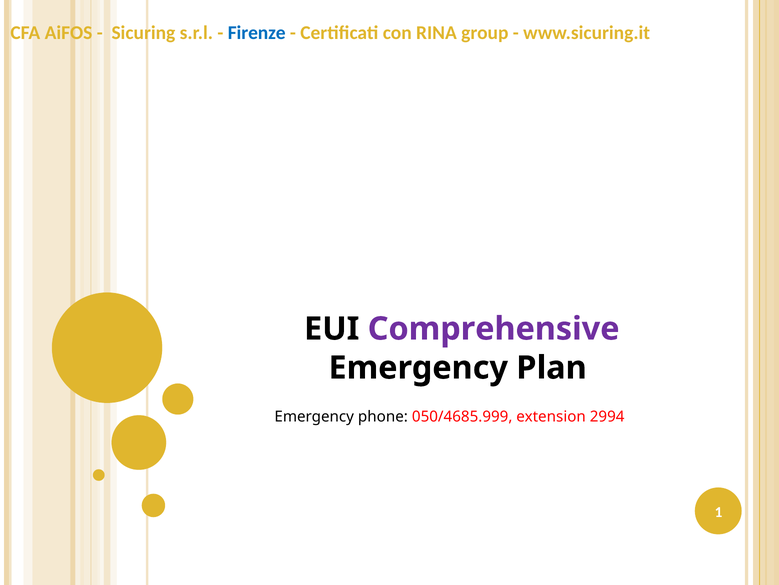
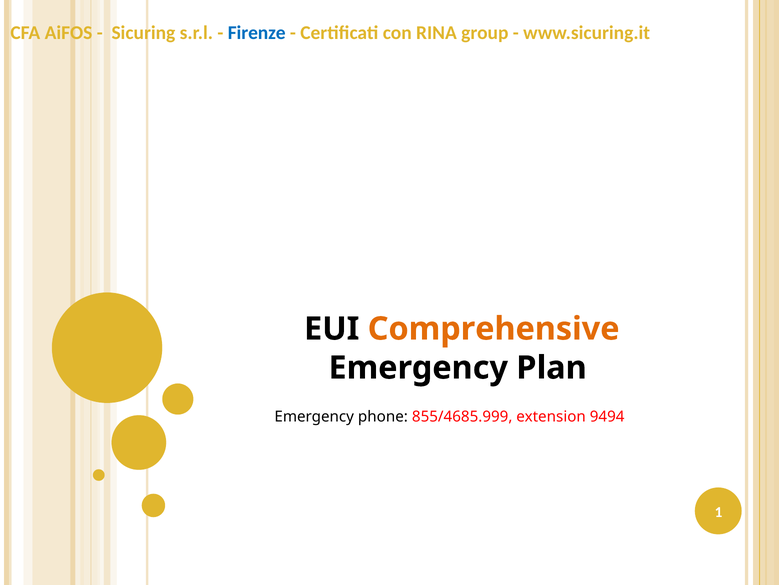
Comprehensive colour: purple -> orange (494, 328)
050/4685.999: 050/4685.999 -> 855/4685.999 (462, 416)
2994: 2994 -> 9494 (607, 416)
